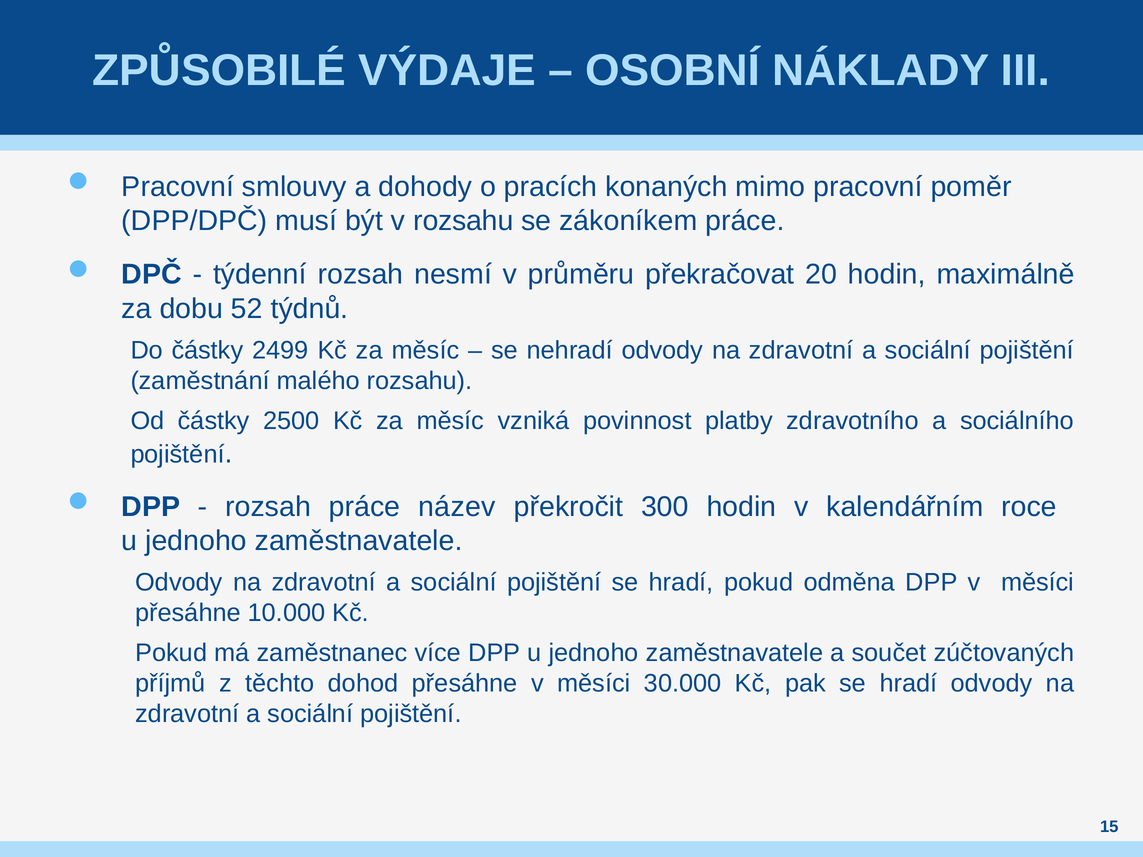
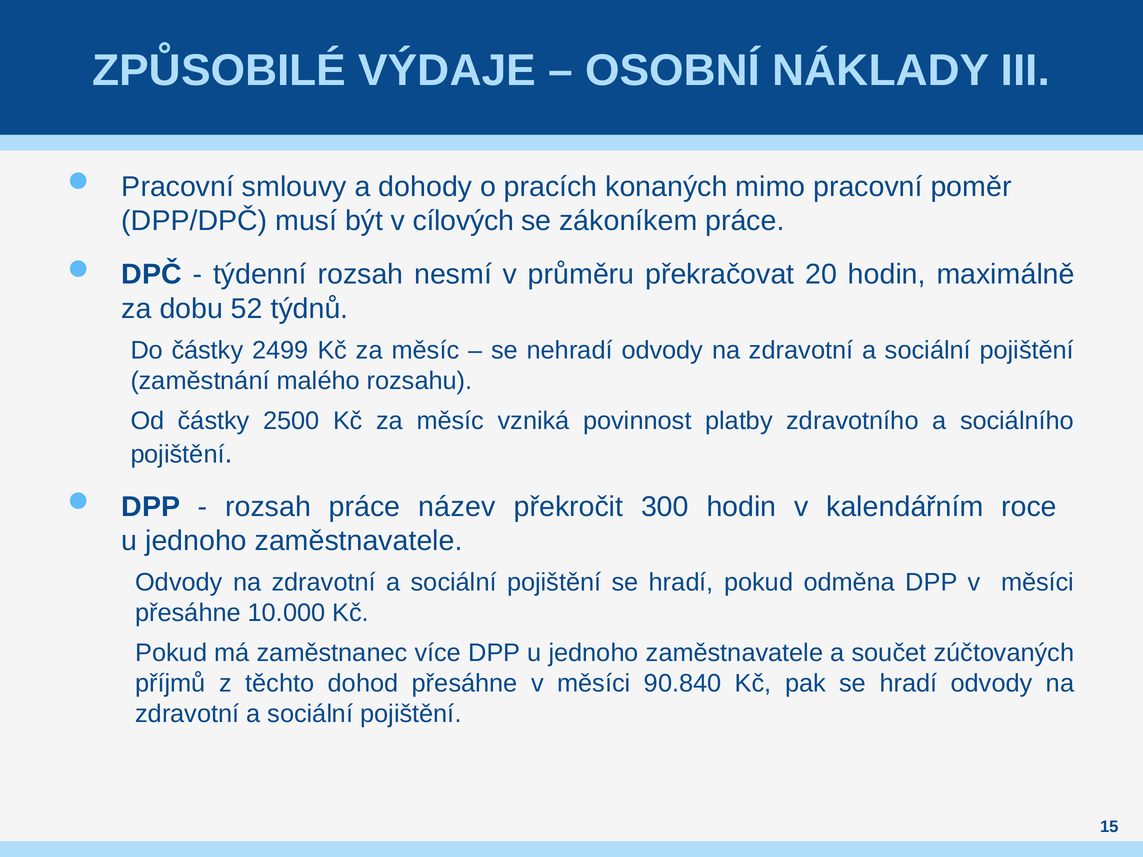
v rozsahu: rozsahu -> cílových (463, 221)
30.000: 30.000 -> 90.840 (683, 684)
